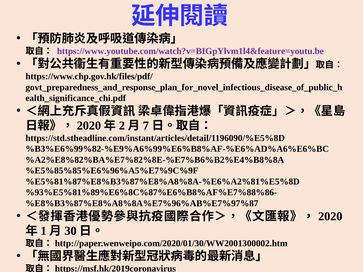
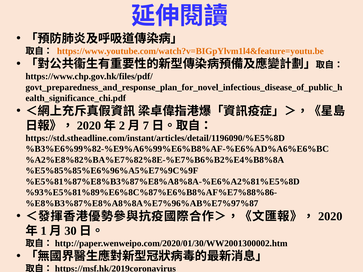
https://www.youtube.com/watch?v=BIGpYlvm1l4&feature=youtu.be colour: purple -> orange (190, 51)
